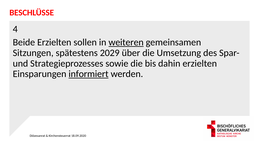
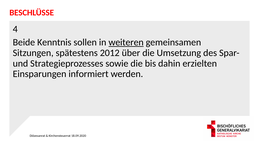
Beide Erzielten: Erzielten -> Kenntnis (54, 42)
2029: 2029 -> 2012 (110, 53)
informiert underline: present -> none (89, 74)
